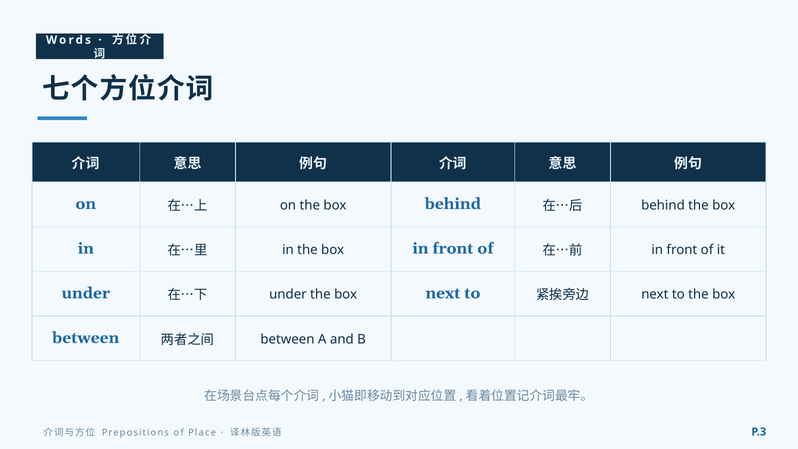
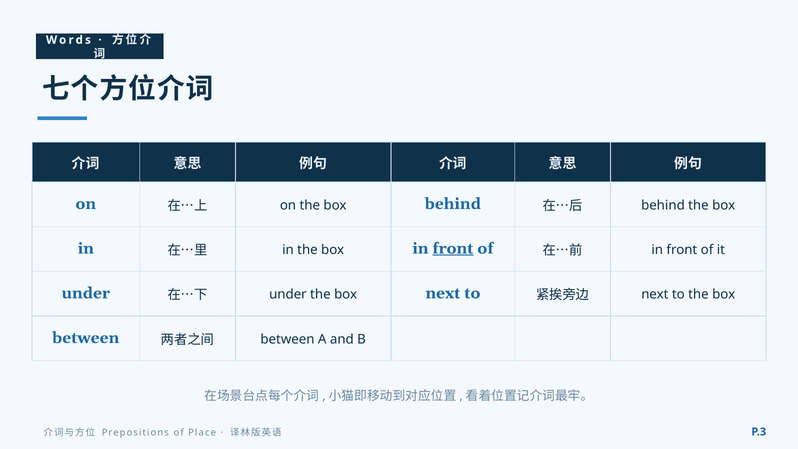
front underline: none -> present (453, 248)
